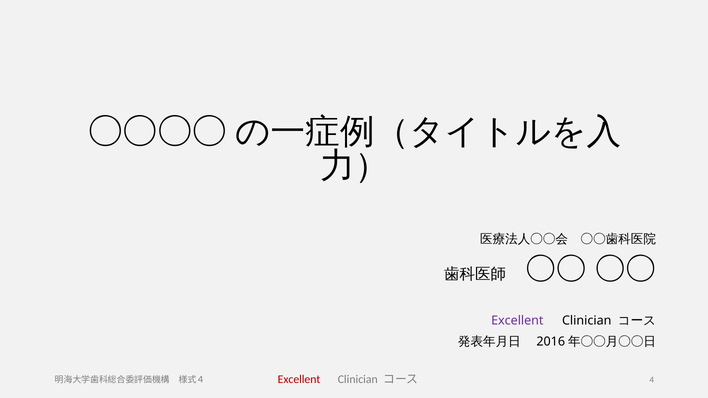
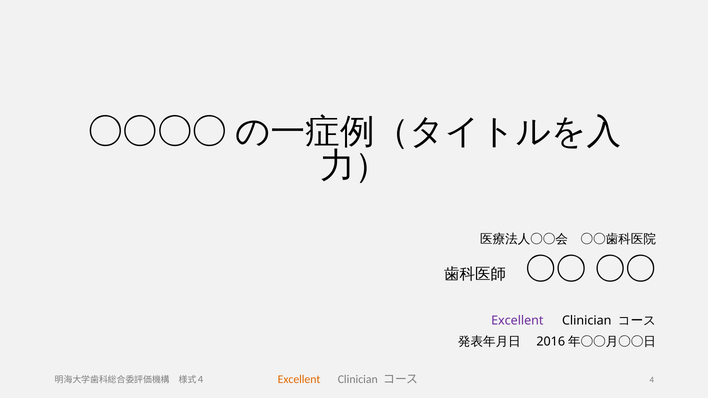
Excellent colour: red -> orange (299, 380)
